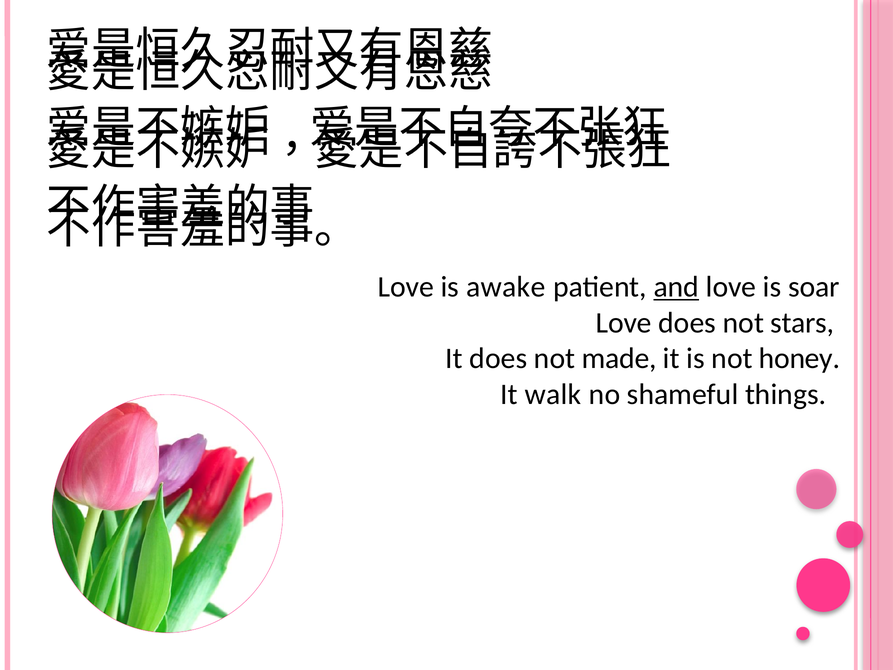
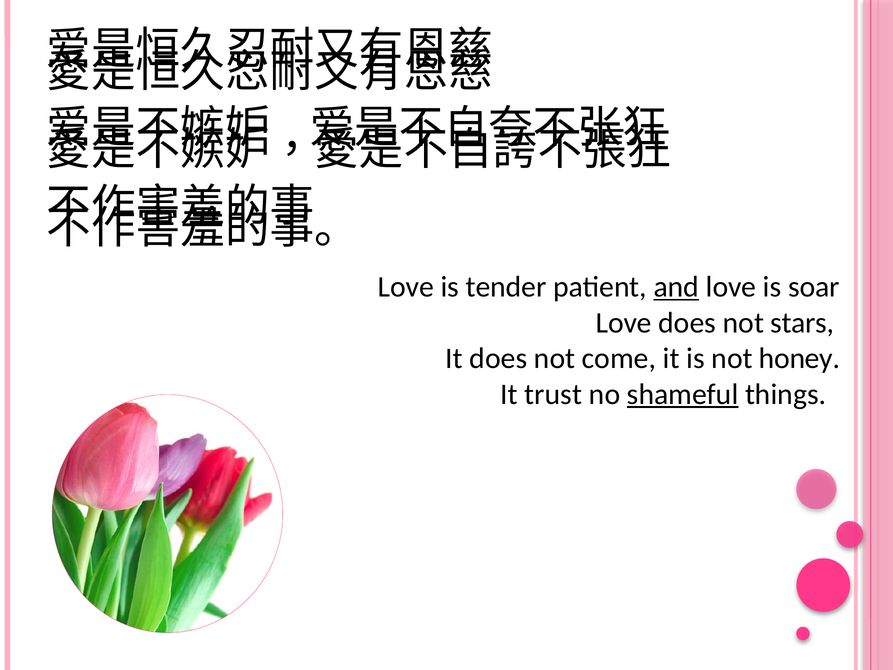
awake: awake -> tender (506, 287)
made: made -> come (619, 358)
walk: walk -> trust (553, 394)
shameful underline: none -> present (683, 394)
